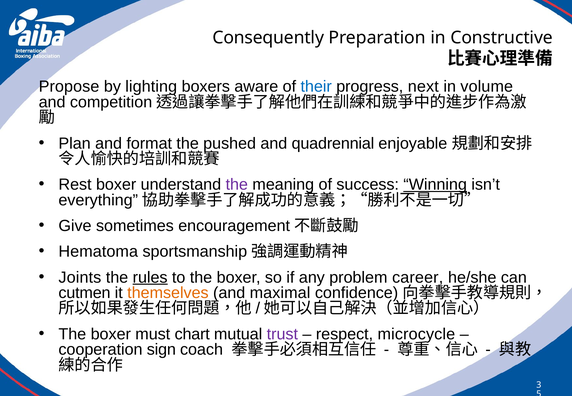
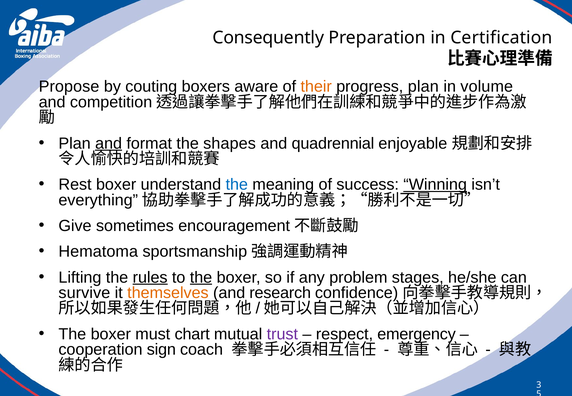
Constructive: Constructive -> Certification (501, 38)
lighting: lighting -> couting (151, 87)
their colour: blue -> orange (316, 87)
progress next: next -> plan (423, 87)
and underline: none -> present (109, 143)
pushed: pushed -> shapes (230, 143)
the colour: purple -> blue (237, 185)
Joints: Joints -> Lifting (80, 277)
the underline: none -> present (201, 277)
career: career -> stages (418, 277)
cutmen: cutmen -> survive (84, 293)
maximal: maximal -> research (280, 293)
microcycle: microcycle -> emergency (417, 334)
